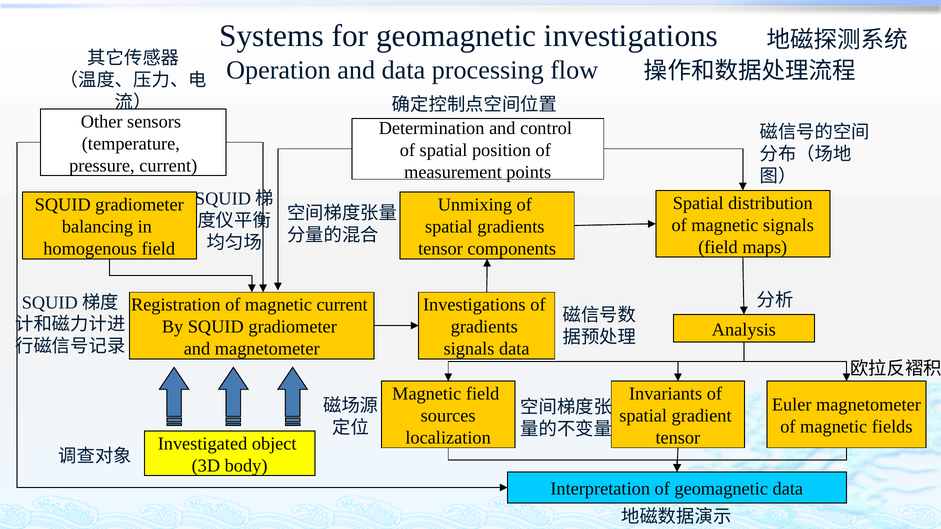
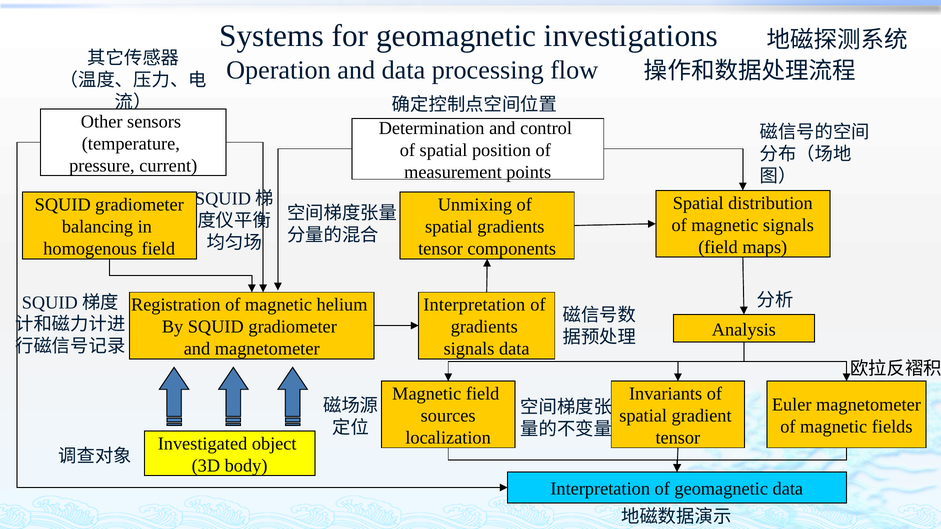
magnetic current: current -> helium (342, 305)
Investigations: Investigations -> Interpretation (474, 305)
